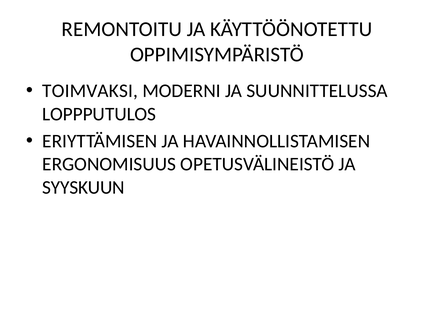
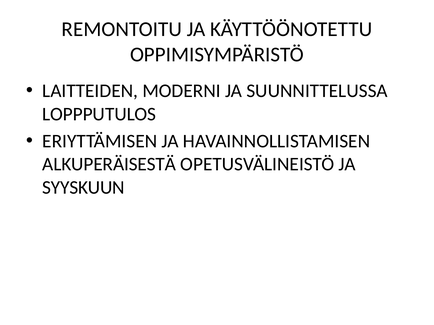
TOIMVAKSI: TOIMVAKSI -> LAITTEIDEN (90, 91)
ERGONOMISUUS: ERGONOMISUUS -> ALKUPERÄISESTÄ (109, 164)
